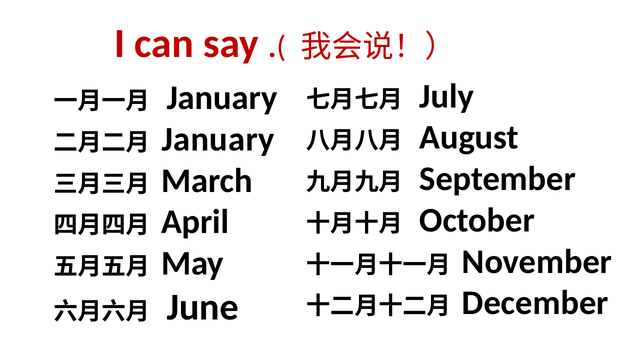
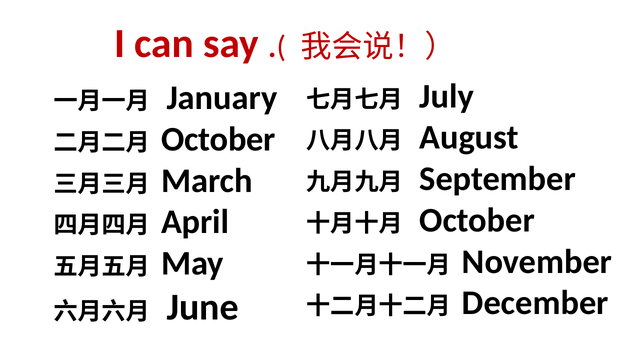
January: January -> October (218, 139)
